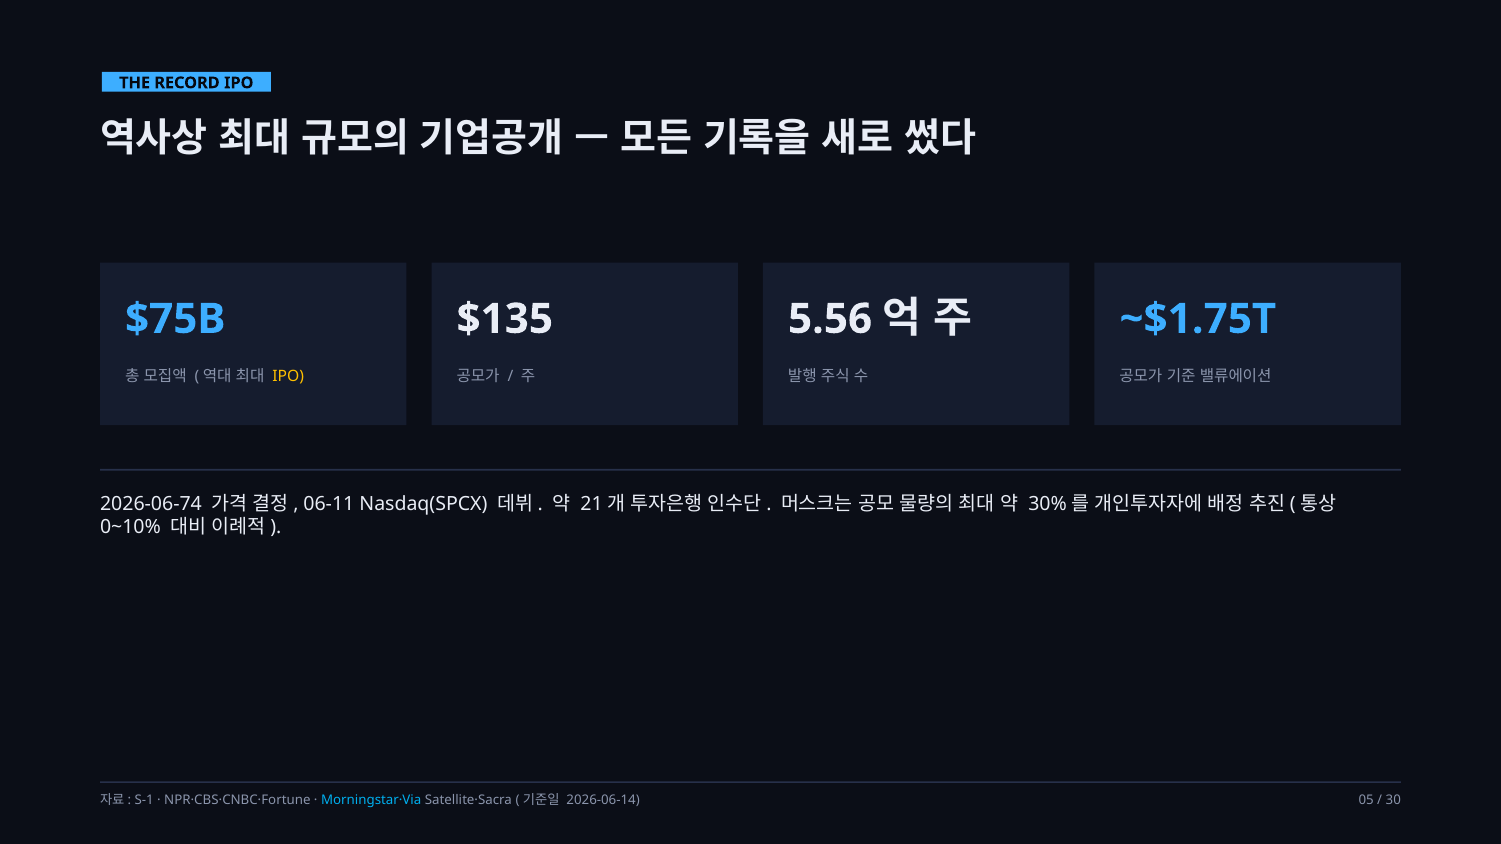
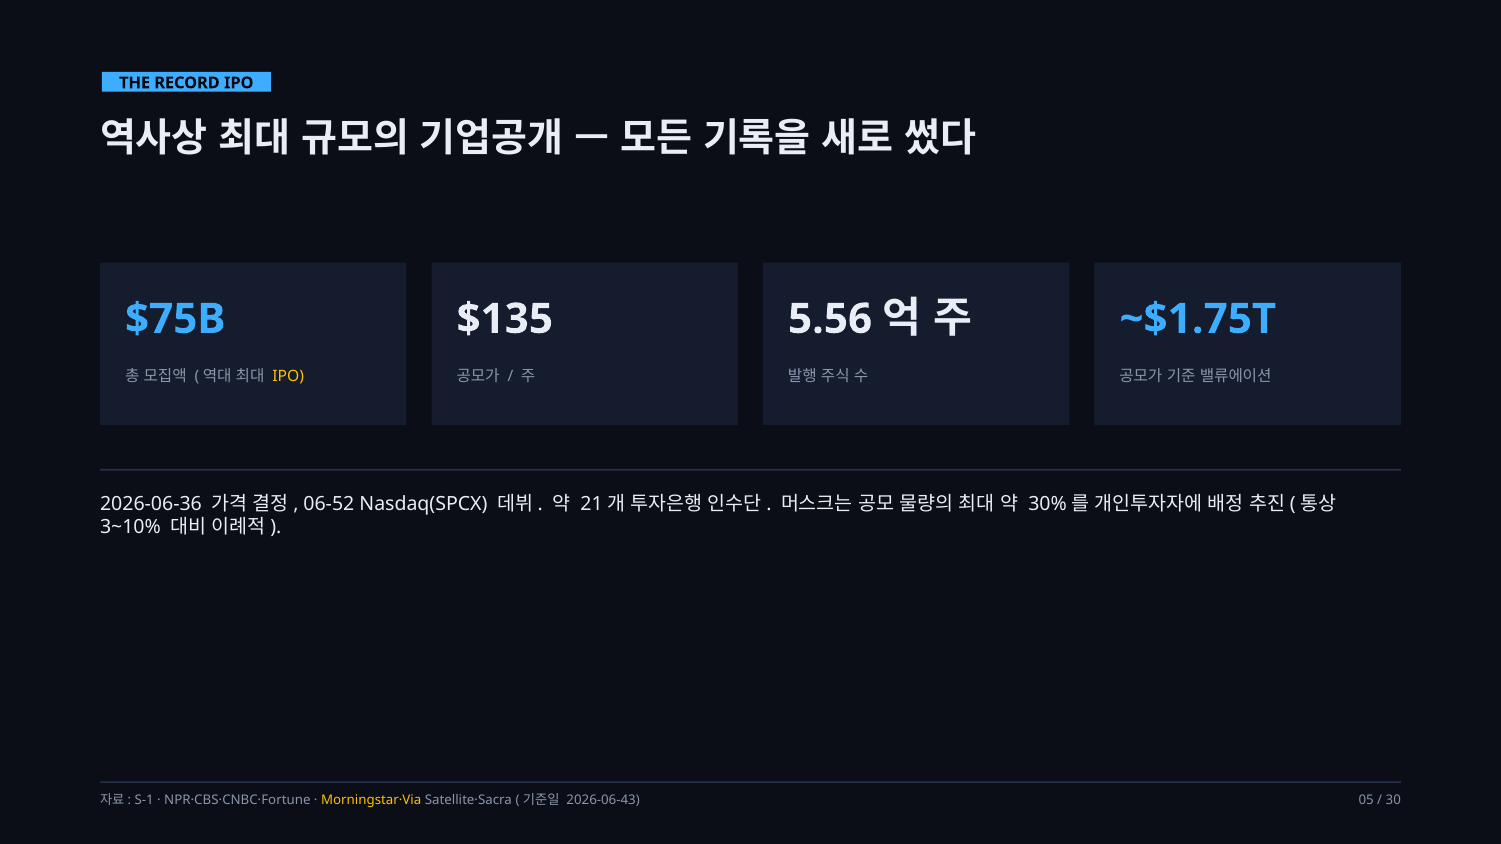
2026-06-74: 2026-06-74 -> 2026-06-36 (151, 504)
06-11: 06-11 -> 06-52 (329, 504)
0~10%: 0~10% -> 3~10% (130, 527)
Morningstar·Via colour: light blue -> yellow (371, 800)
2026-06-14: 2026-06-14 -> 2026-06-43 (603, 800)
